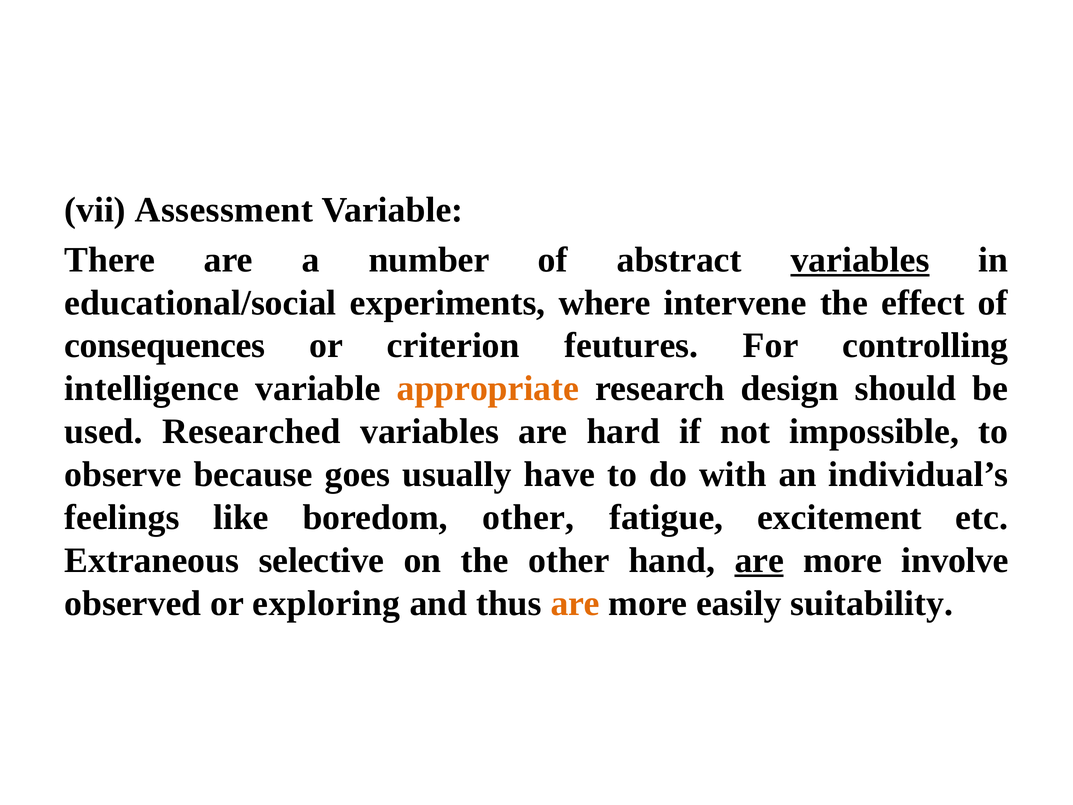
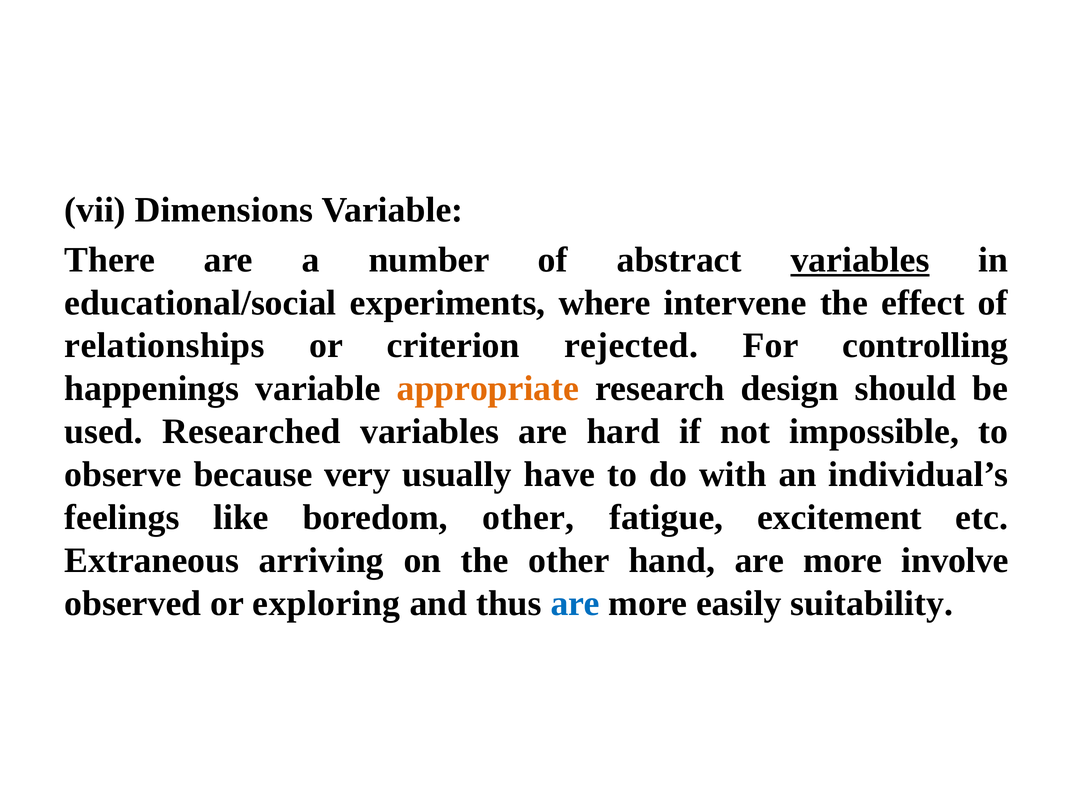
Assessment: Assessment -> Dimensions (224, 210)
consequences: consequences -> relationships (164, 346)
feutures: feutures -> rejected (631, 346)
intelligence: intelligence -> happenings (152, 388)
goes: goes -> very (358, 474)
selective: selective -> arriving (321, 560)
are underline: present -> none (759, 560)
are colour: orange -> blue (575, 603)
